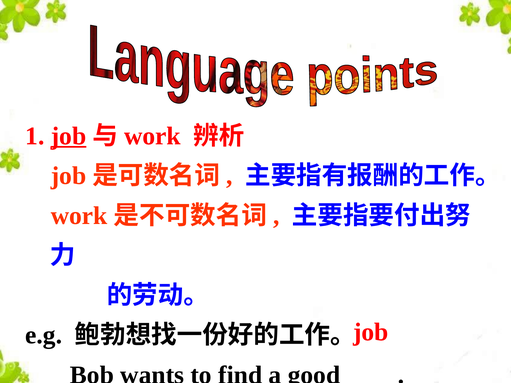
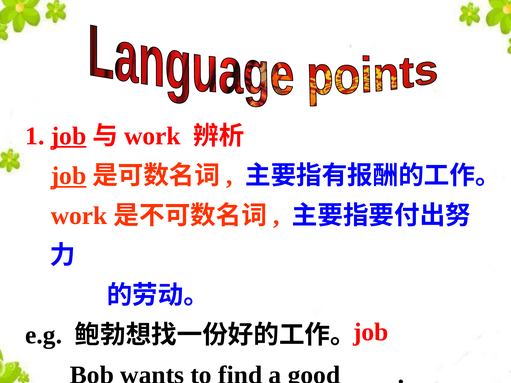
job underline: none -> present (69, 176)
